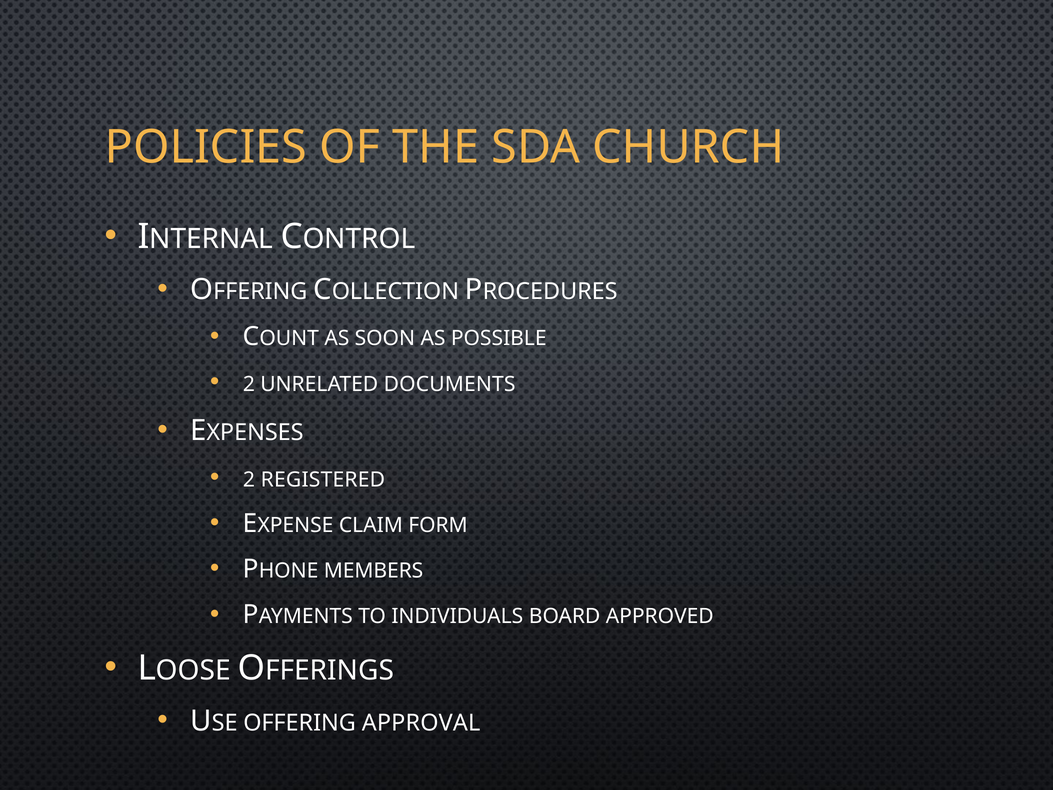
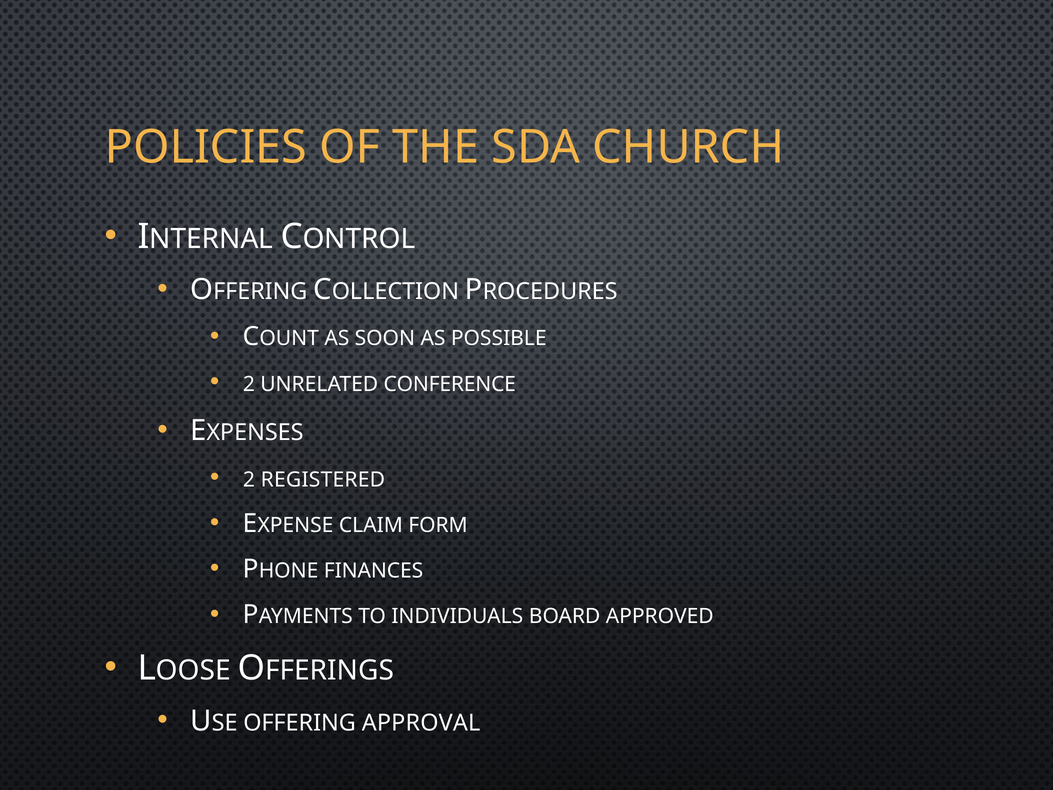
DOCUMENTS: DOCUMENTS -> CONFERENCE (450, 384)
MEMBERS: MEMBERS -> FINANCES (374, 571)
